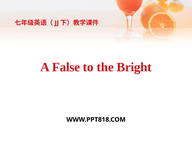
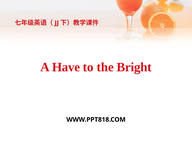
False: False -> Have (66, 67)
